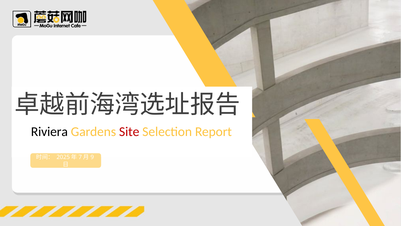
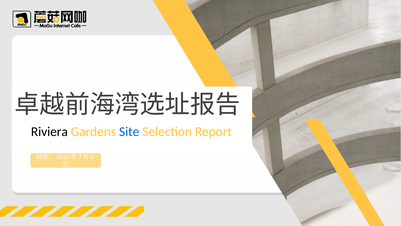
Site colour: red -> blue (129, 132)
